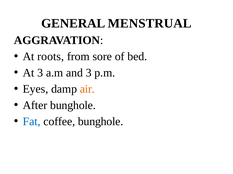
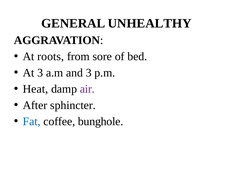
MENSTRUAL: MENSTRUAL -> UNHEALTHY (150, 23)
Eyes: Eyes -> Heat (35, 89)
air colour: orange -> purple (87, 89)
After bunghole: bunghole -> sphincter (73, 106)
